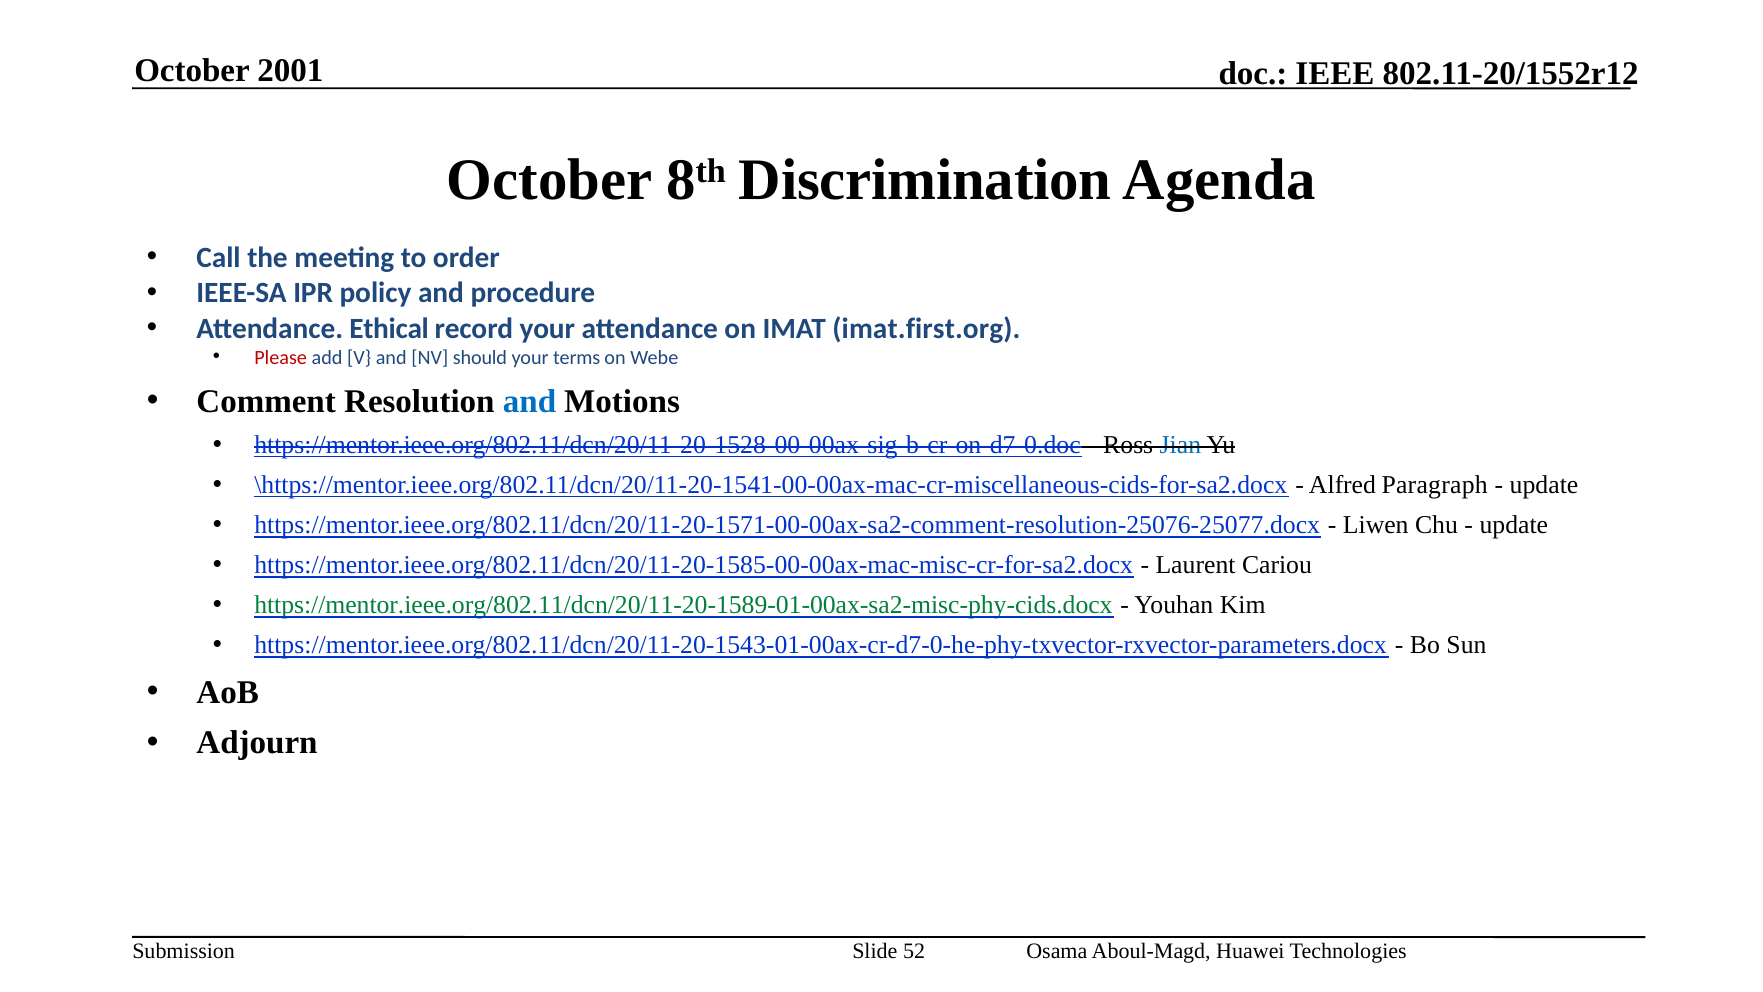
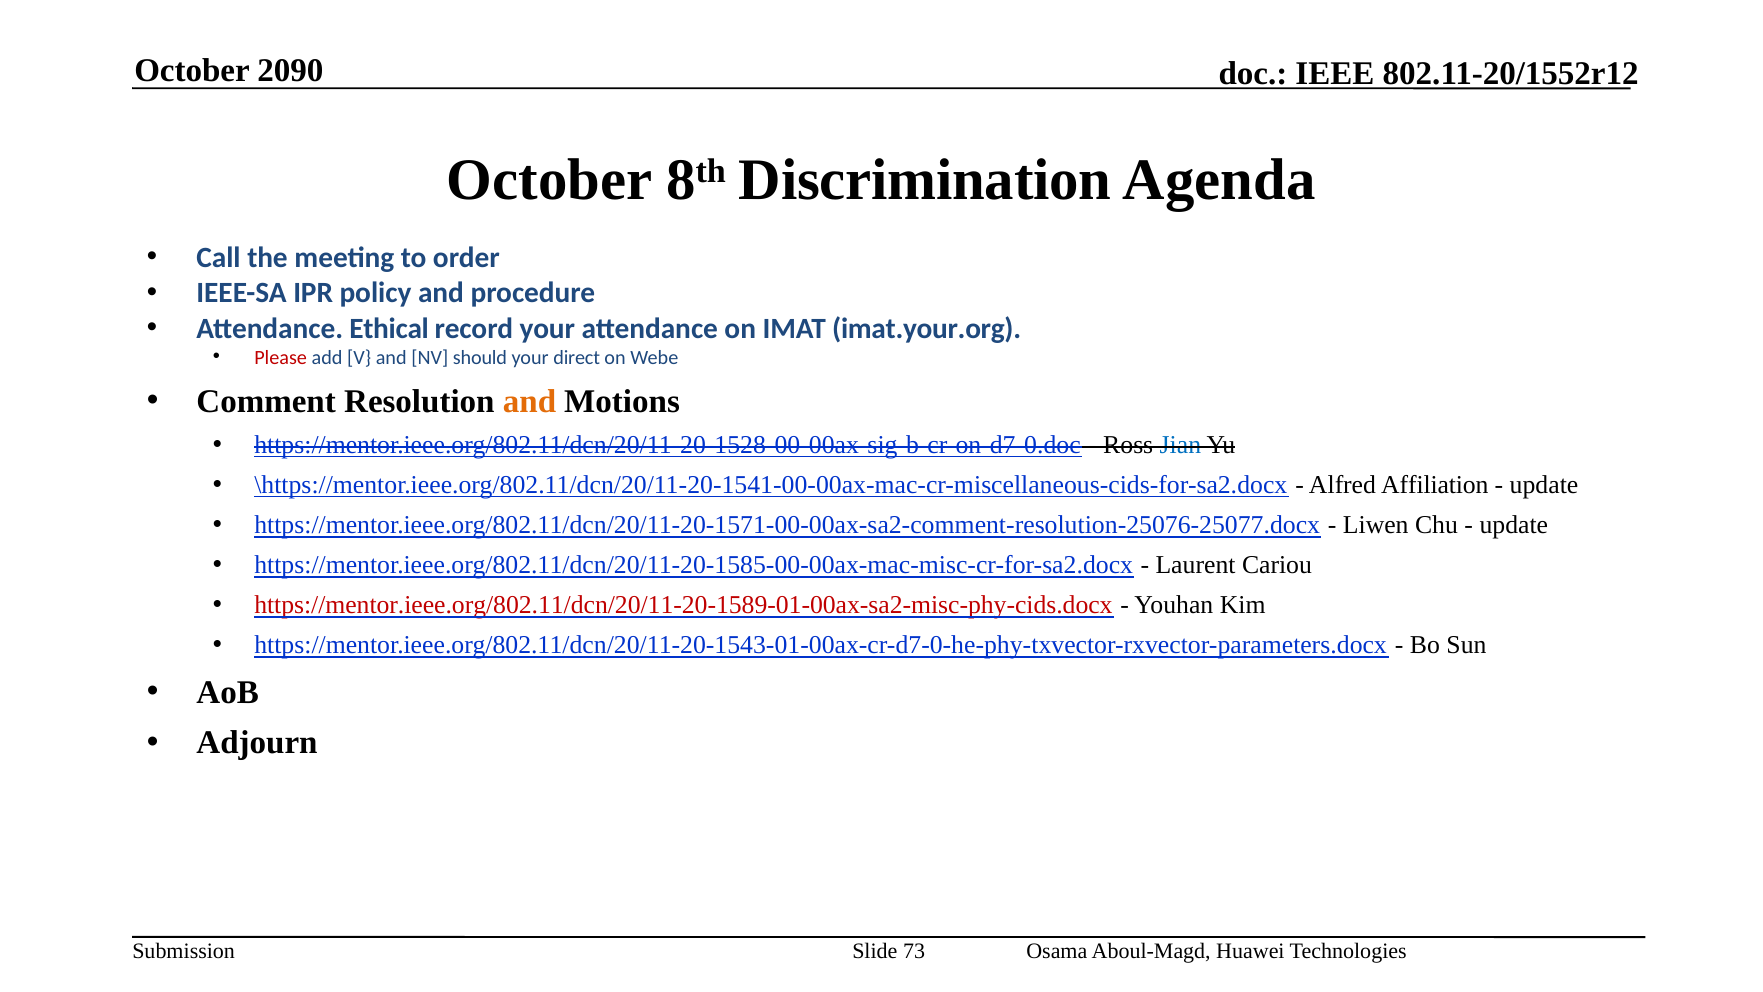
2001: 2001 -> 2090 (290, 70)
imat.first.org: imat.first.org -> imat.your.org (927, 328)
terms: terms -> direct (577, 357)
and colour: blue -> orange (529, 401)
Paragraph: Paragraph -> Affiliation (1435, 485)
https://mentor.ieee.org/802.11/dcn/20/11-20-1589-01-00ax-sa2-misc-phy-cids.docx colour: green -> red (683, 605)
52: 52 -> 73 (914, 951)
